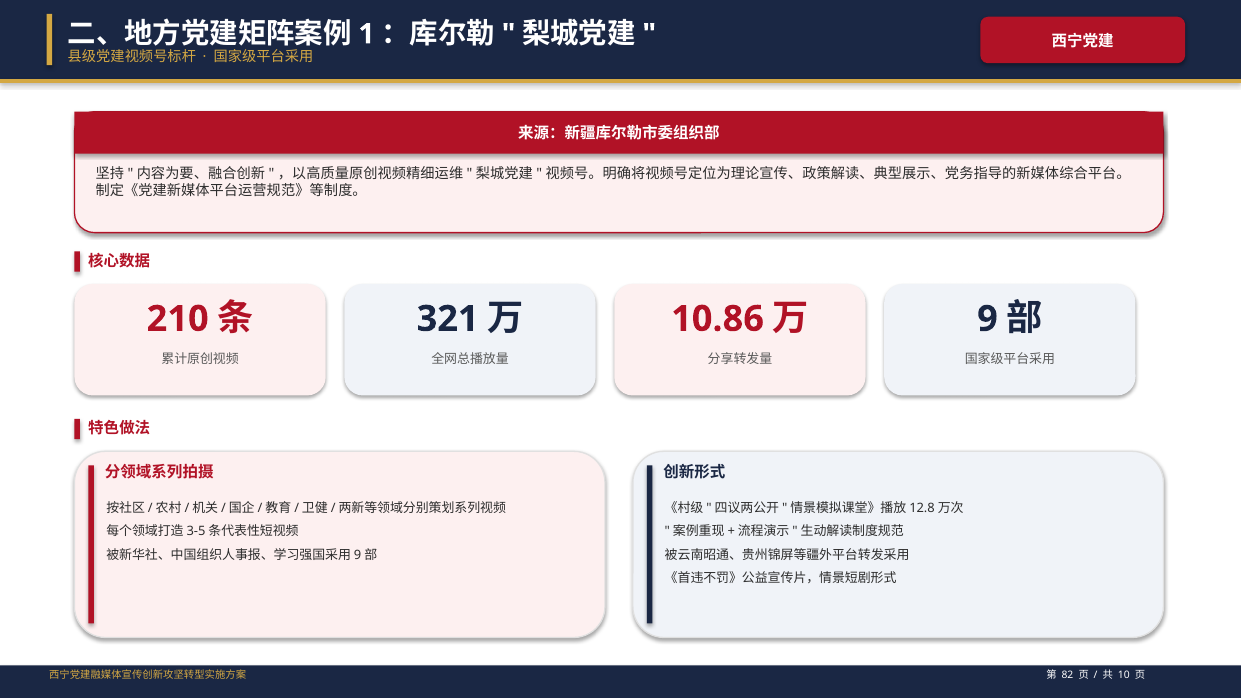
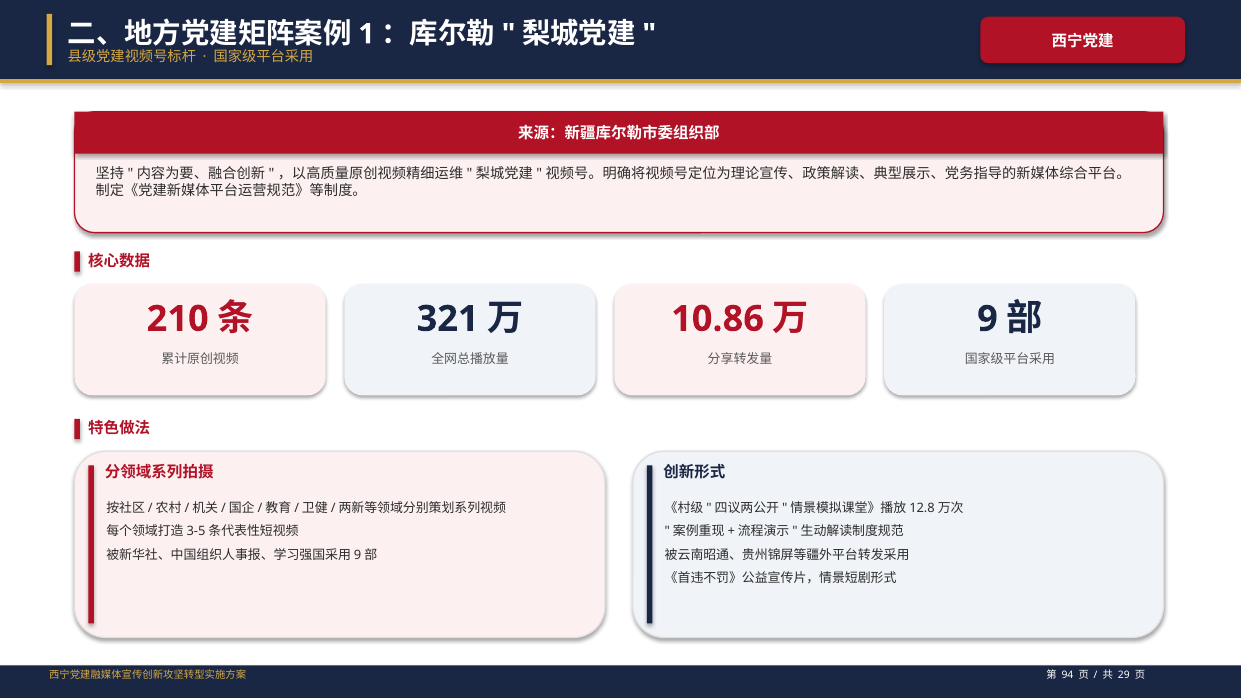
82: 82 -> 94 (1067, 676)
10: 10 -> 29 (1124, 676)
